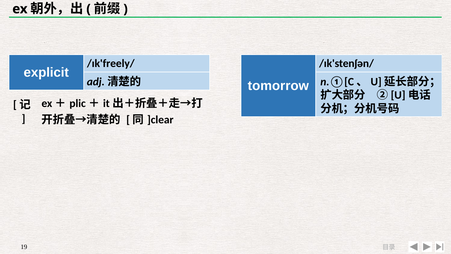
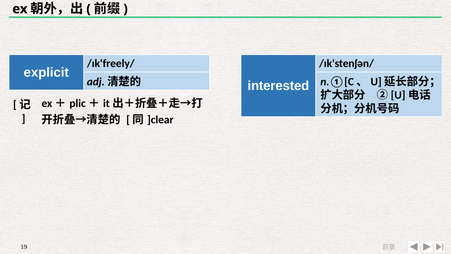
tomorrow: tomorrow -> interested (278, 86)
